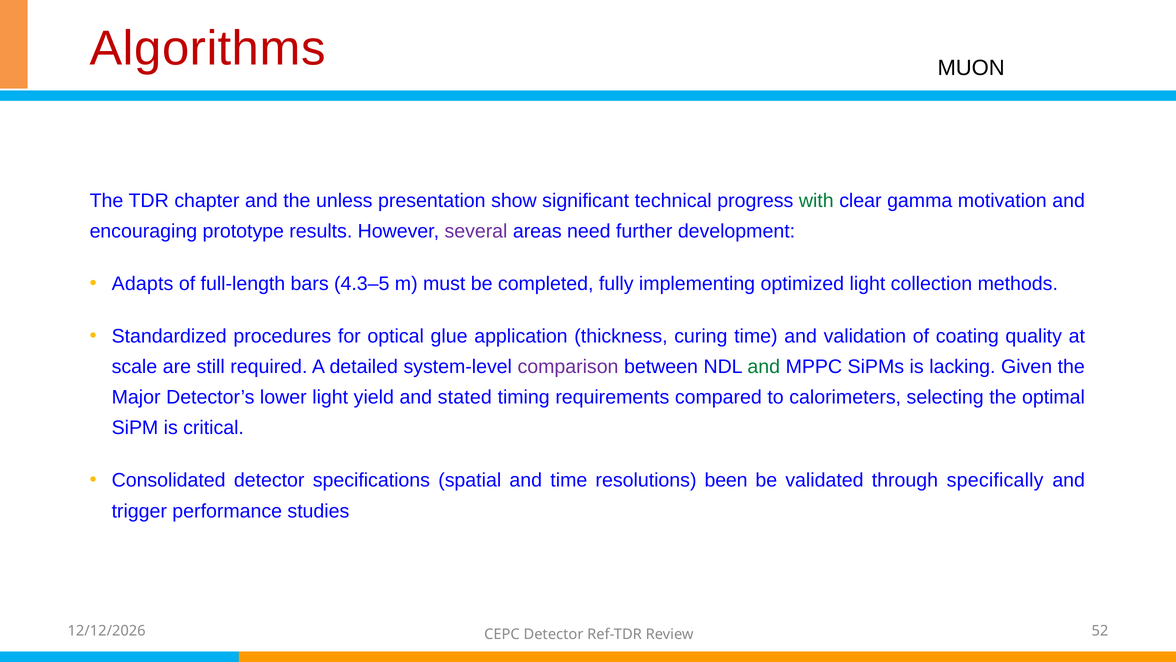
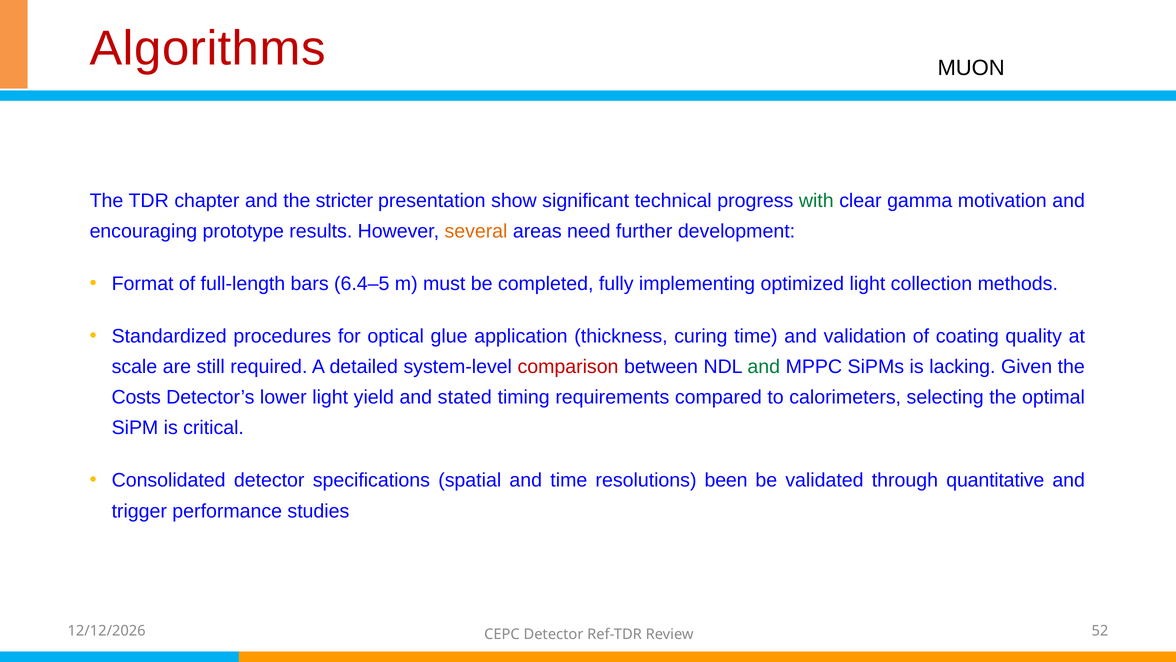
unless: unless -> stricter (344, 201)
several colour: purple -> orange (476, 231)
Adapts: Adapts -> Format (143, 284)
4.3–5: 4.3–5 -> 6.4–5 (362, 284)
comparison colour: purple -> red (568, 367)
Major: Major -> Costs (136, 397)
specifically: specifically -> quantitative (995, 480)
